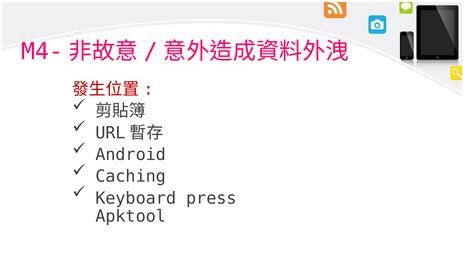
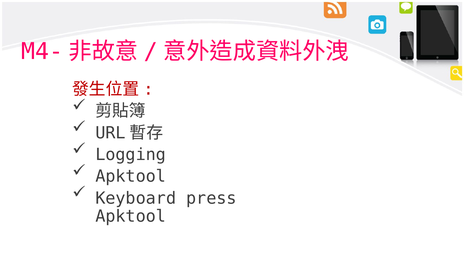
Android: Android -> Logging (131, 155)
Caching: Caching -> Apktool (131, 176)
